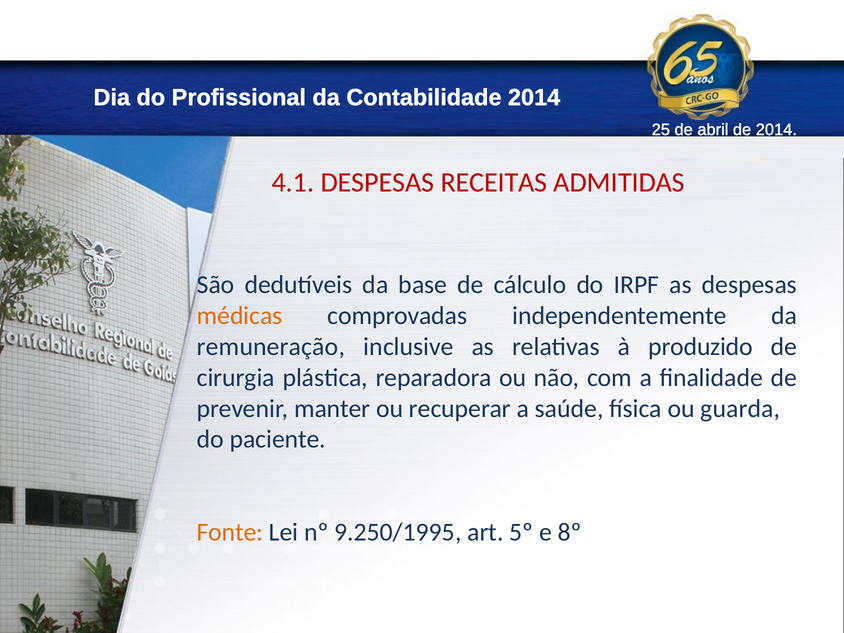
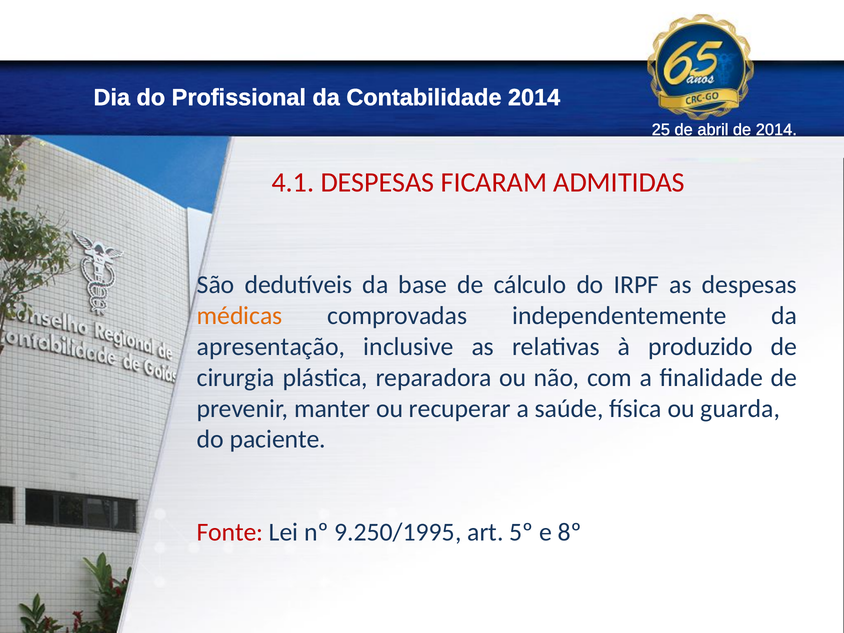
RECEITAS: RECEITAS -> FICARAM (494, 183)
remuneração: remuneração -> apresentação (271, 347)
Fonte colour: orange -> red (230, 532)
